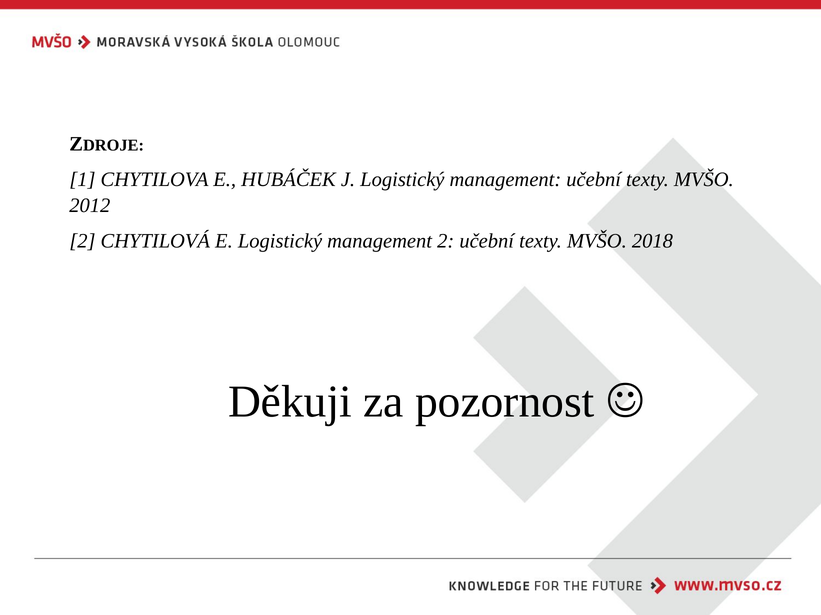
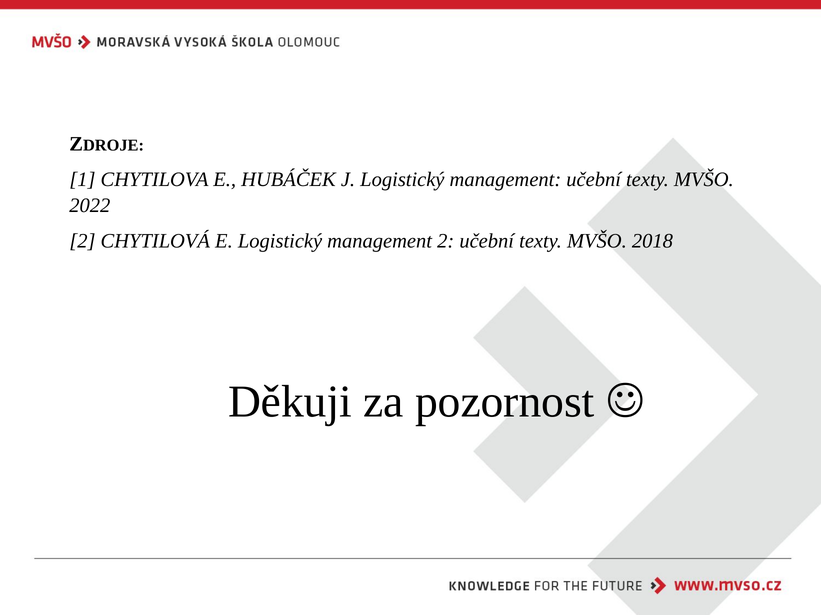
2012: 2012 -> 2022 (90, 206)
